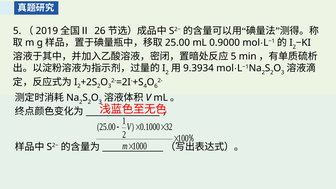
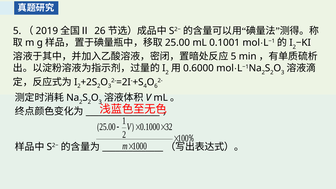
0.9000: 0.9000 -> 0.1001 (225, 43)
9.3934: 9.3934 -> 0.6000 (198, 68)
